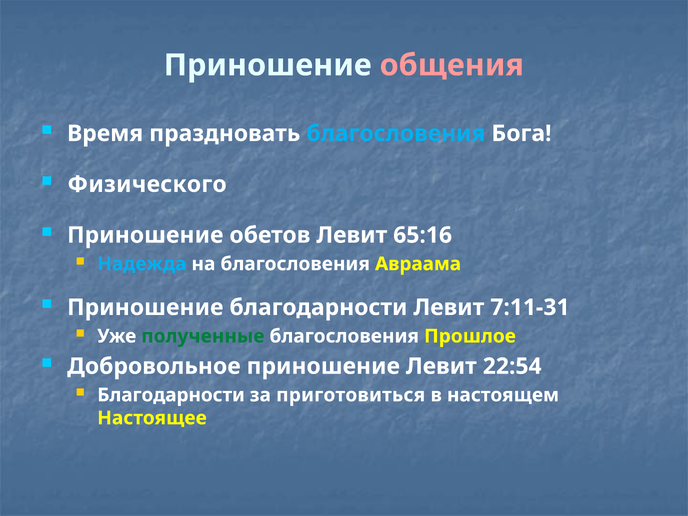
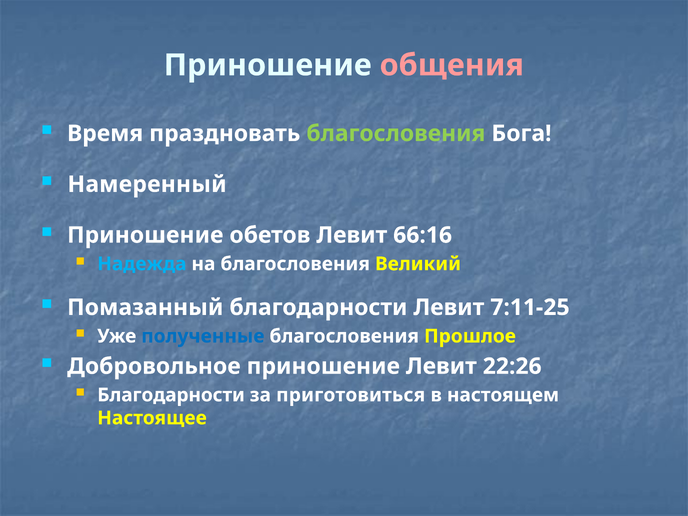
благословения colour: light blue -> light green (396, 133)
Физического: Физического -> Намеренный (147, 184)
65:16: 65:16 -> 66:16 (423, 235)
Авраама: Авраама -> Великий (418, 264)
Приношение: Приношение -> Помазанный (145, 307)
7:11-31: 7:11-31 -> 7:11-25 (530, 307)
полученные colour: green -> blue (203, 336)
22:54: 22:54 -> 22:26 (512, 366)
